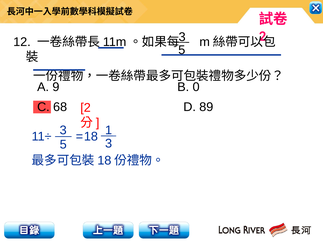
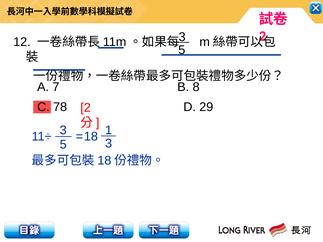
9: 9 -> 7 (56, 87)
0: 0 -> 8 (196, 87)
68: 68 -> 78 (60, 107)
89: 89 -> 29 (206, 107)
